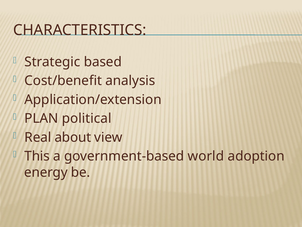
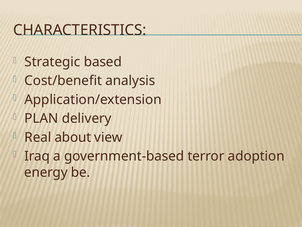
political: political -> delivery (87, 118)
This: This -> Iraq (37, 156)
world: world -> terror (206, 156)
